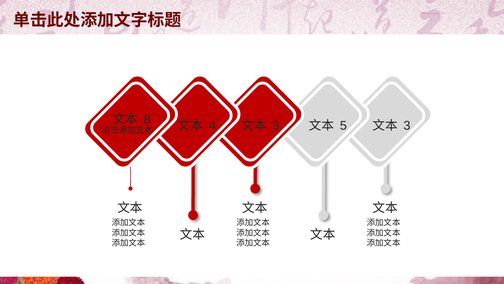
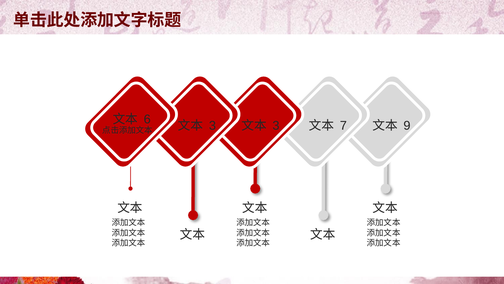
8: 8 -> 6 (147, 119)
4: 4 -> 3 (212, 125)
5: 5 -> 7 (343, 125)
3: 3 -> 9 (407, 125)
